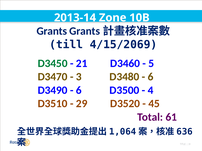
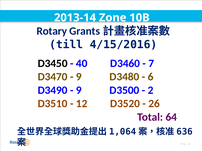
Grants: Grants -> Rotary (52, 31)
4/15/2069: 4/15/2069 -> 4/15/2016 (123, 45)
D3450 colour: green -> black (53, 64)
21: 21 -> 40 (82, 64)
5: 5 -> 7 (151, 64)
3: 3 -> 9 (79, 77)
6: 6 -> 9 (79, 90)
4: 4 -> 2 (151, 90)
29: 29 -> 12 (82, 104)
45: 45 -> 26 (154, 104)
61: 61 -> 64 (171, 117)
